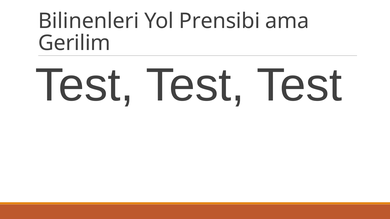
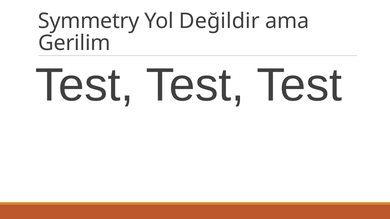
Bilinenleri: Bilinenleri -> Symmetry (89, 21)
Prensibi: Prensibi -> Değildir (219, 21)
